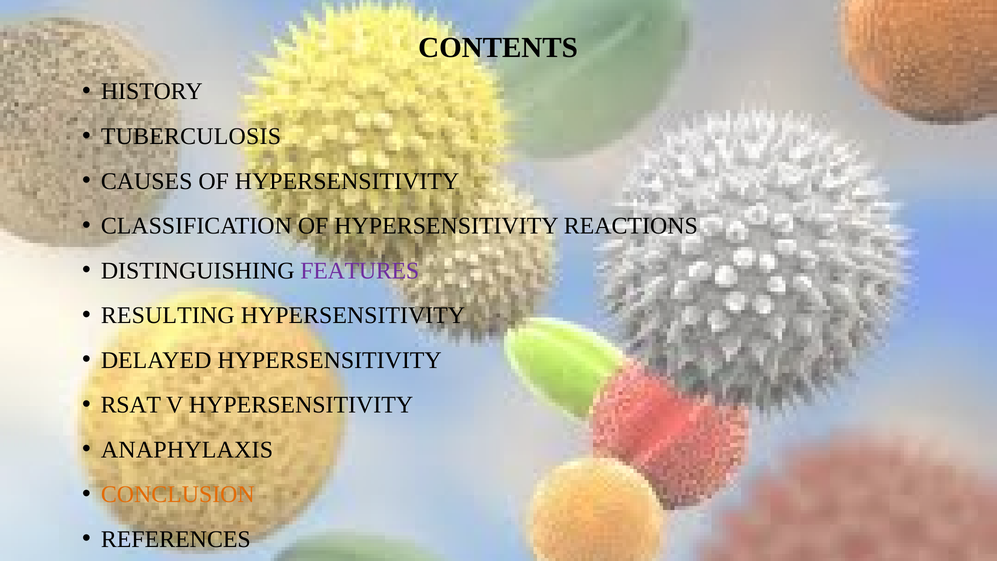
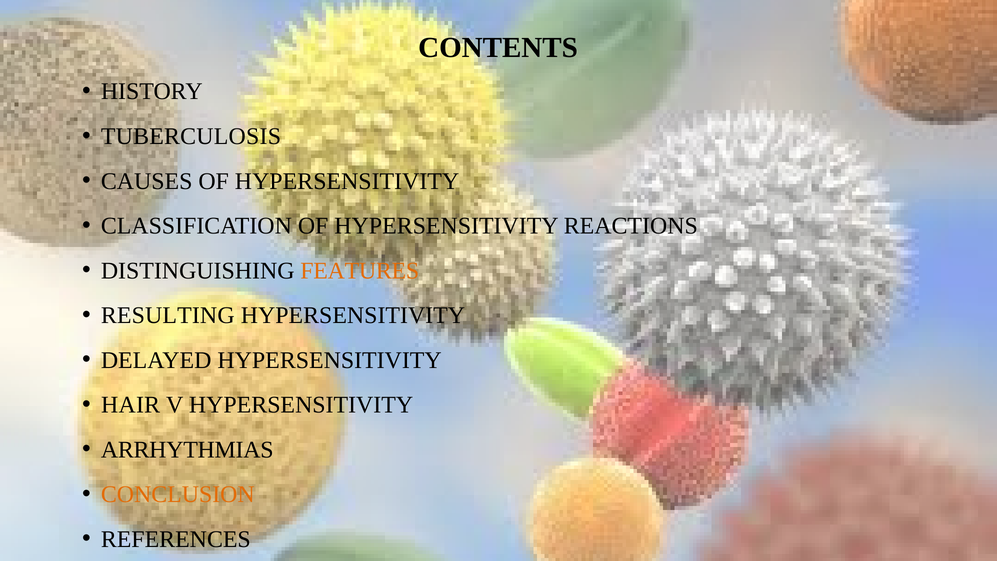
FEATURES colour: purple -> orange (360, 271)
RSAT: RSAT -> HAIR (131, 405)
ANAPHYLAXIS: ANAPHYLAXIS -> ARRHYTHMIAS (187, 450)
